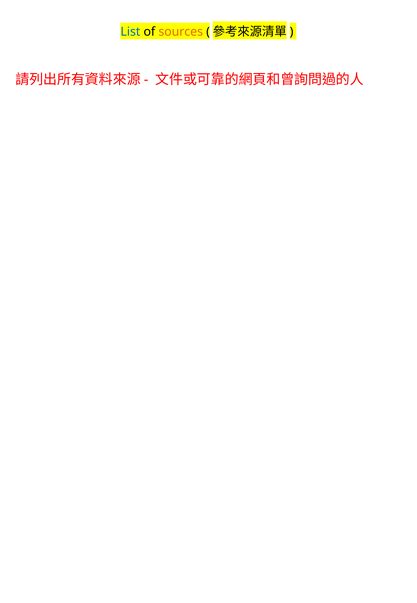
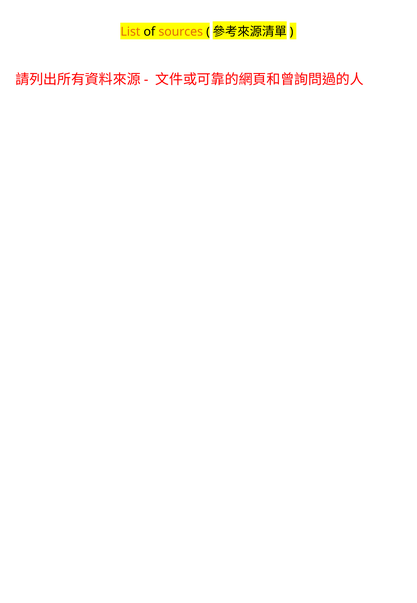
List colour: blue -> orange (130, 32)
